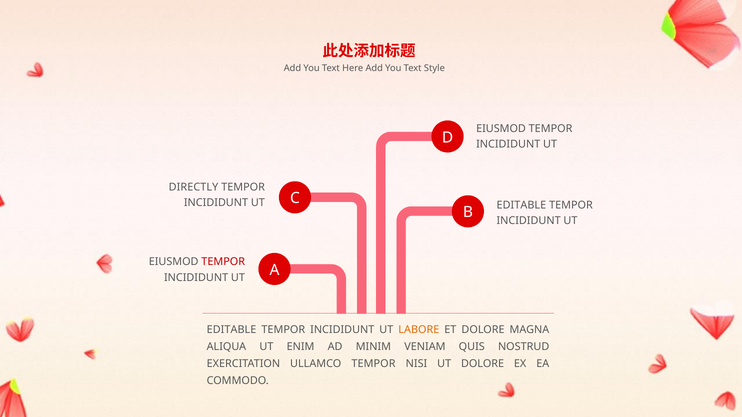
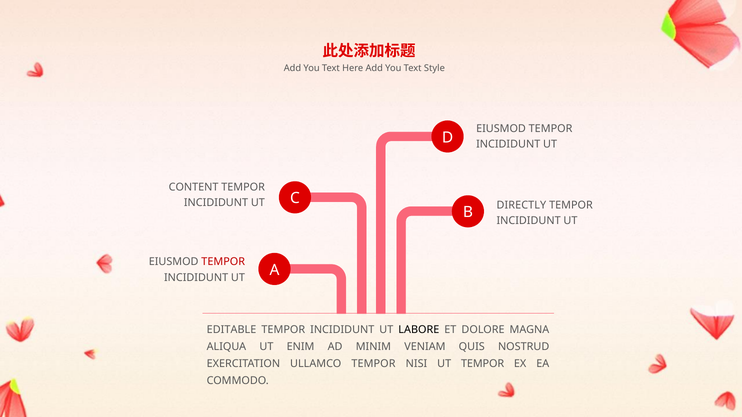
DIRECTLY: DIRECTLY -> CONTENT (194, 187)
EDITABLE: EDITABLE -> DIRECTLY (521, 205)
LABORE colour: orange -> black (419, 330)
UT DOLORE: DOLORE -> TEMPOR (483, 364)
